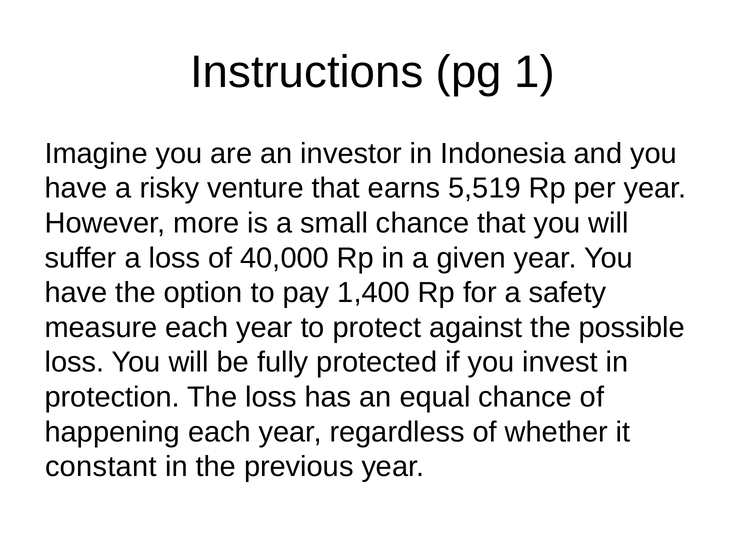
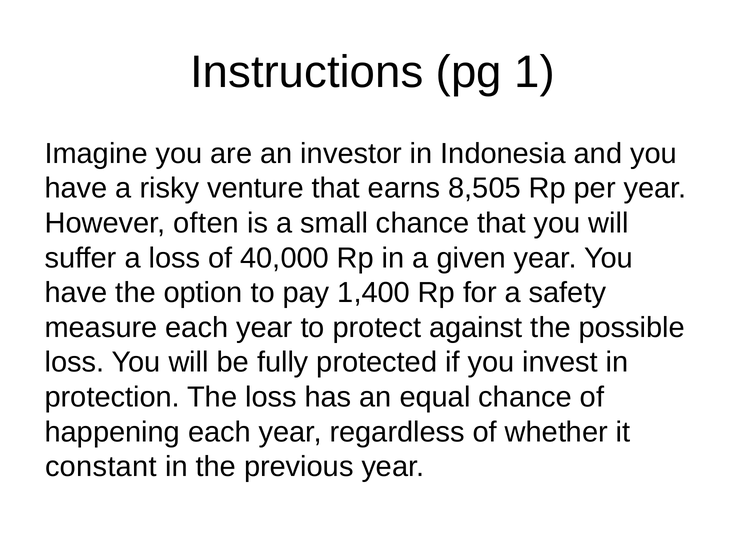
5,519: 5,519 -> 8,505 (485, 189)
more: more -> often (206, 223)
